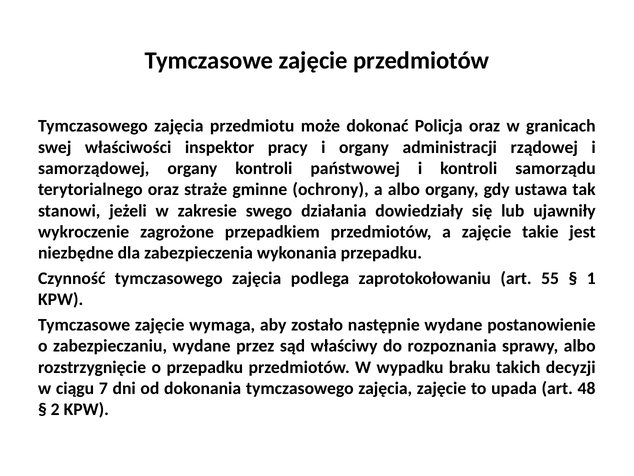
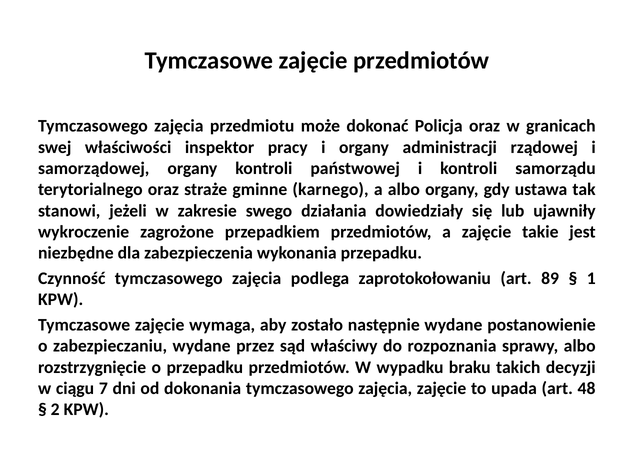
ochrony: ochrony -> karnego (331, 189)
55: 55 -> 89 (550, 278)
